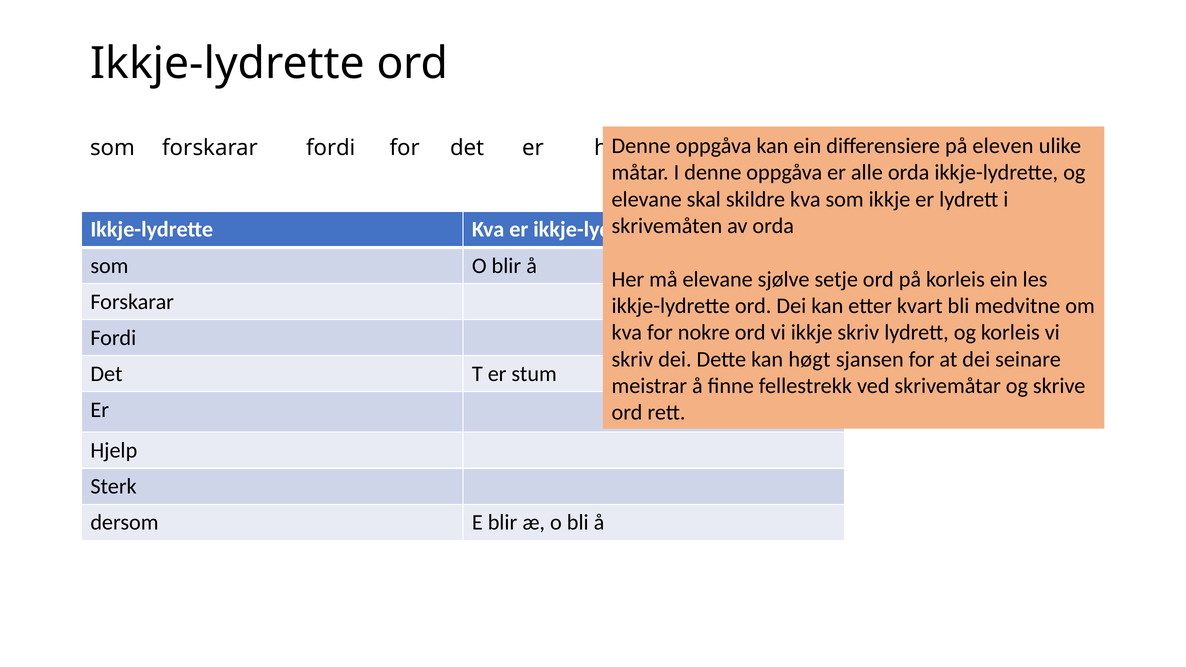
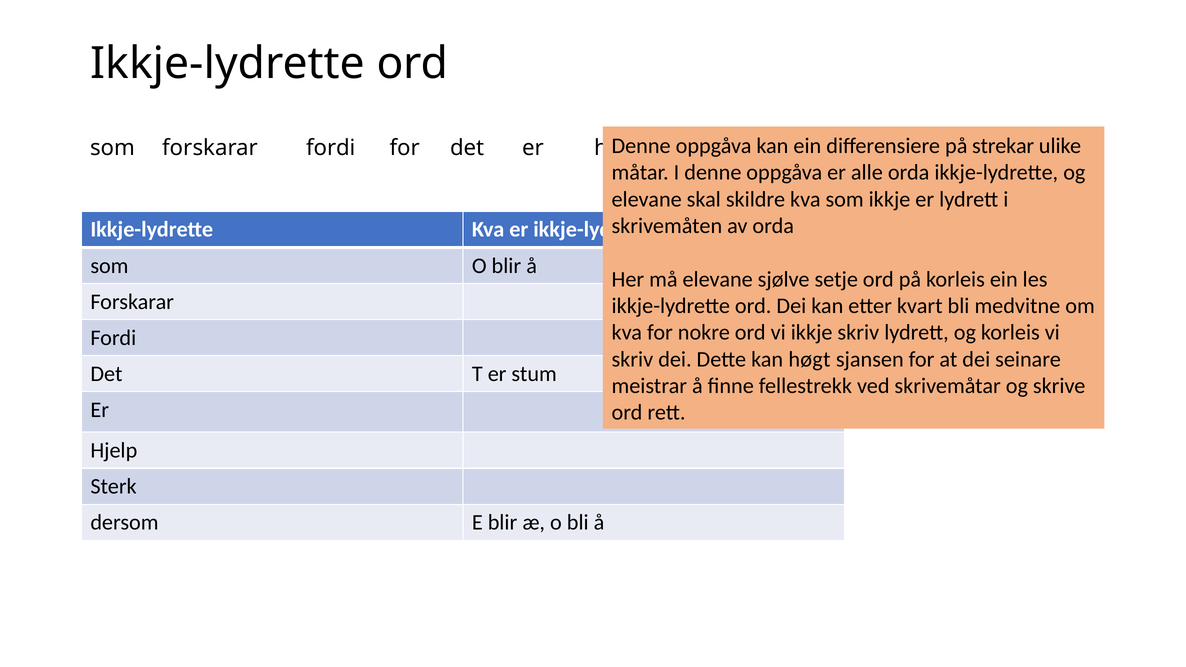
eleven: eleven -> strekar (1003, 146)
